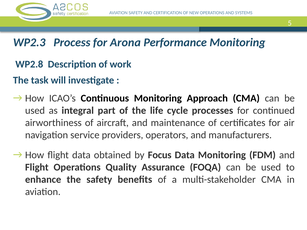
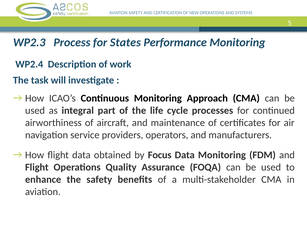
Arona: Arona -> States (125, 43)
WP2.8: WP2.8 -> WP2.4 (29, 64)
